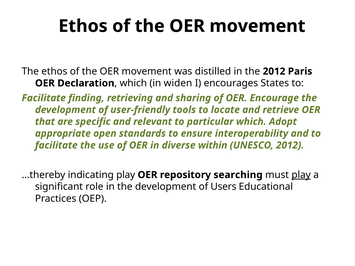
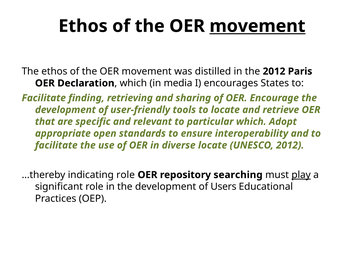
movement underline: none -> present (257, 26)
widen: widen -> media (178, 83)
diverse within: within -> locate (213, 145)
indicating play: play -> role (126, 175)
